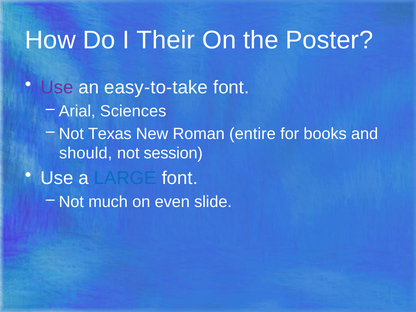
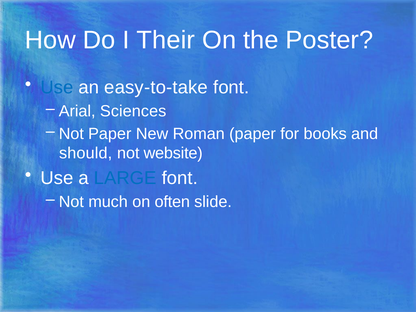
Use colour: purple -> blue (57, 87)
Not Texas: Texas -> Paper (110, 134)
Roman entire: entire -> paper (253, 134)
session: session -> website (173, 153)
even: even -> often (172, 202)
